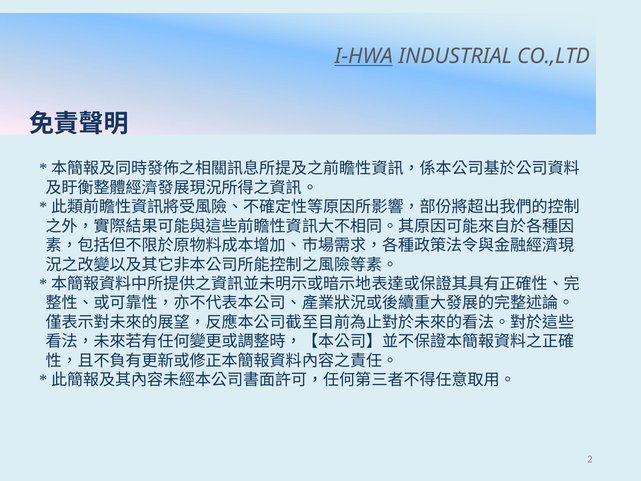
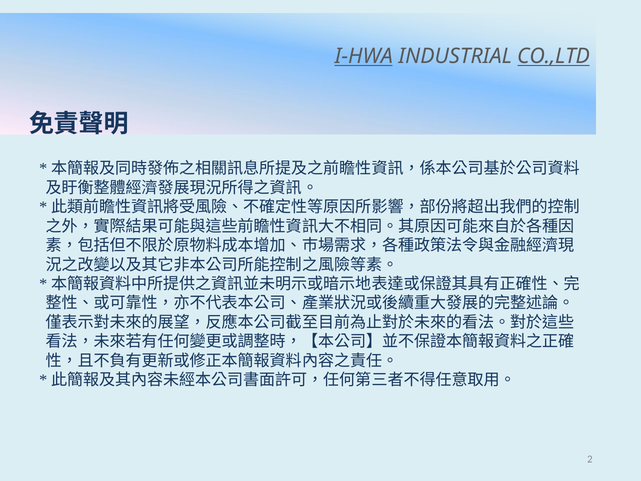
CO.,LTD underline: none -> present (553, 56)
